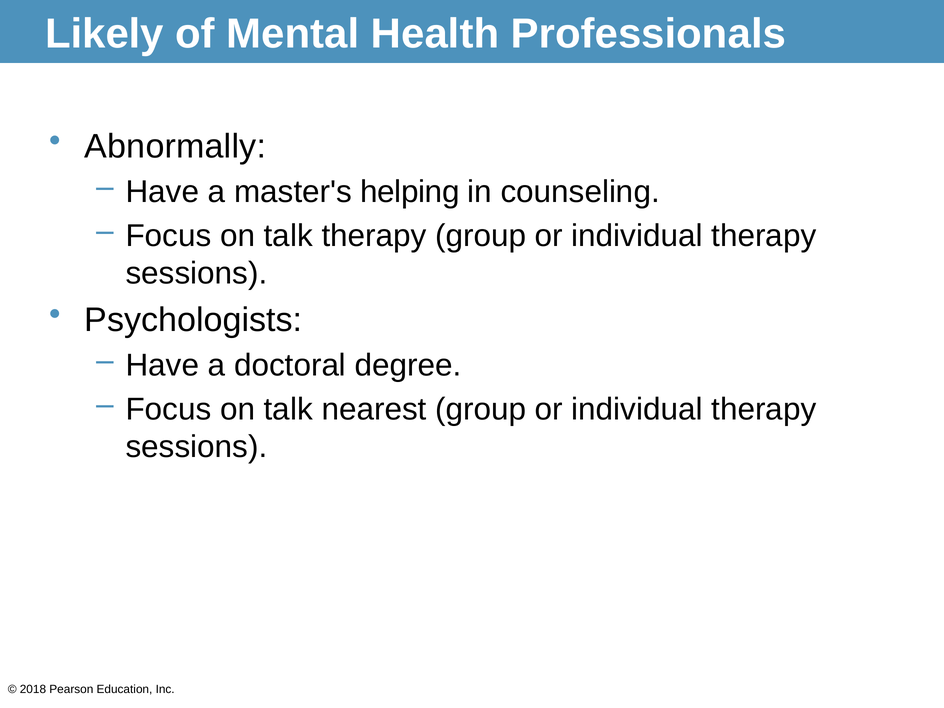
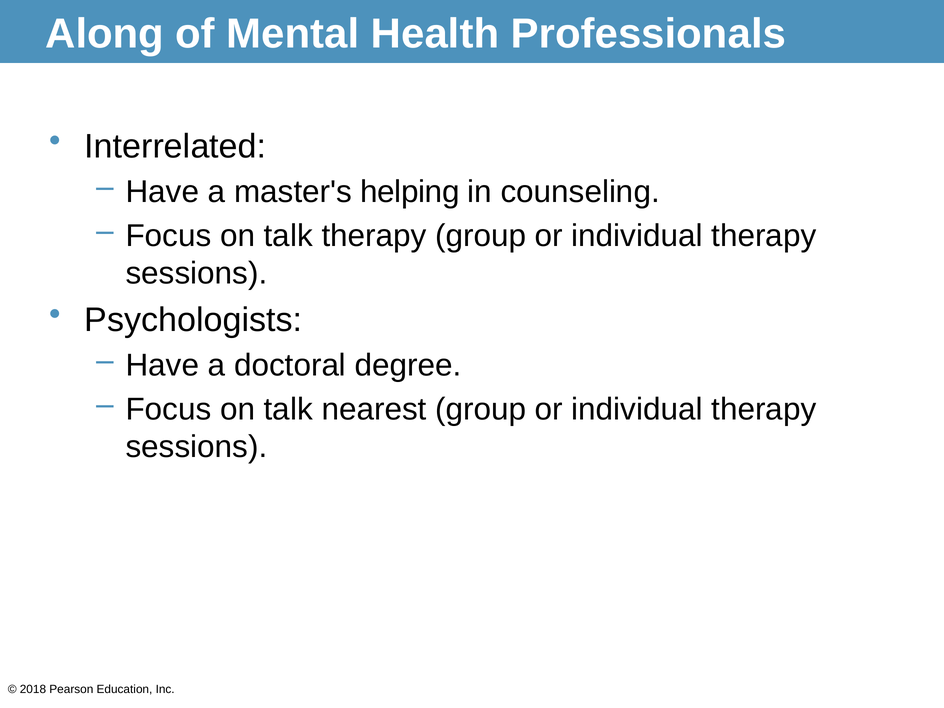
Likely: Likely -> Along (105, 34)
Abnormally: Abnormally -> Interrelated (175, 146)
